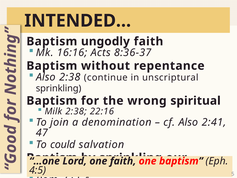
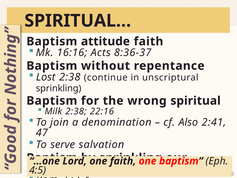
INTENDED…: INTENDED… -> SPIRITUAL… (78, 21)
ungodly: ungodly -> attitude (105, 41)
Also: Also -> Lost (46, 77)
could: could -> serve (63, 144)
